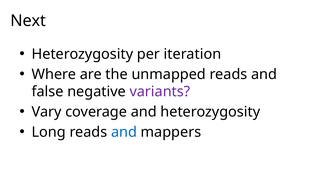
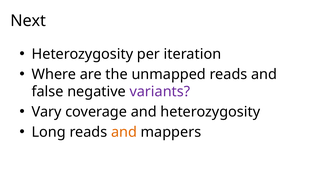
and colour: blue -> orange (124, 132)
